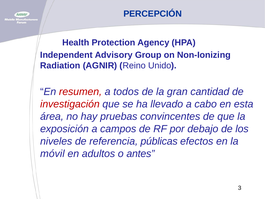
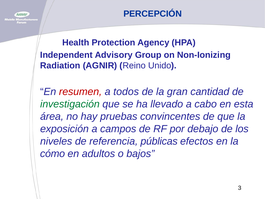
investigación colour: red -> green (70, 104)
móvil: móvil -> cómo (53, 153)
antes: antes -> bajos (140, 153)
